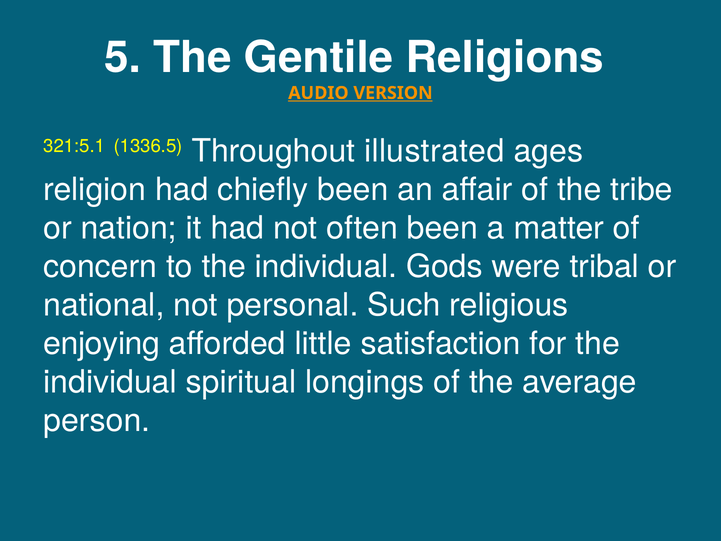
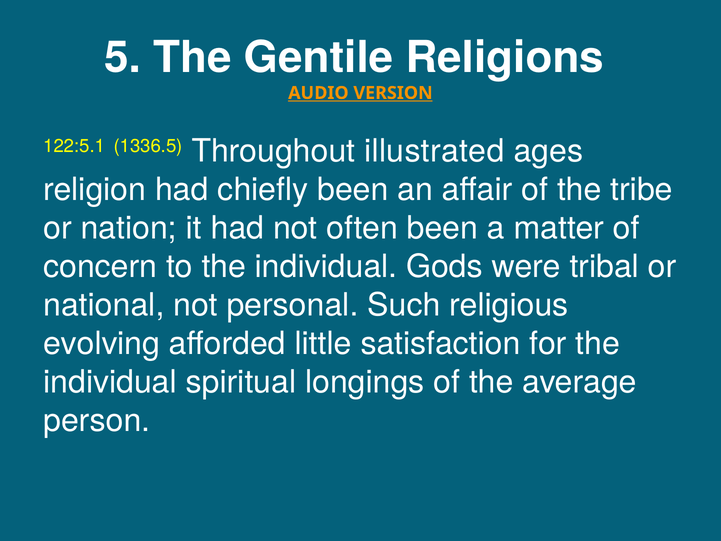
321:5.1: 321:5.1 -> 122:5.1 (74, 146)
enjoying: enjoying -> evolving (102, 344)
